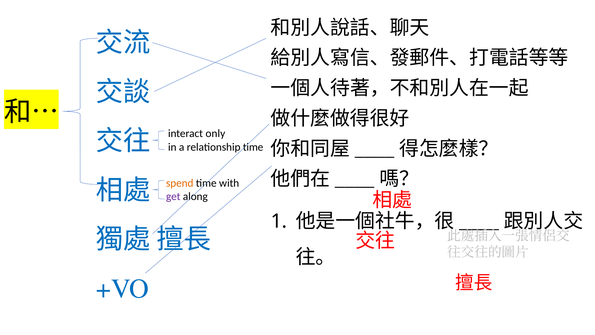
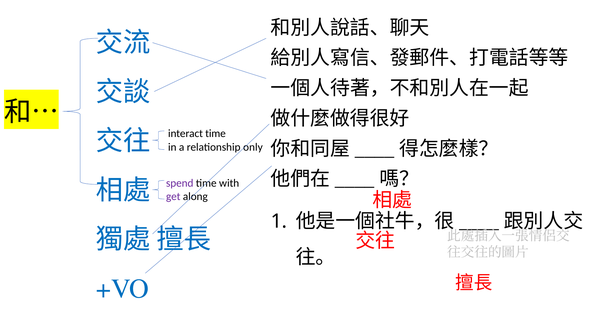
interact only: only -> time (216, 133)
relationship time: time -> only (253, 147)
spend colour: orange -> purple (180, 183)
